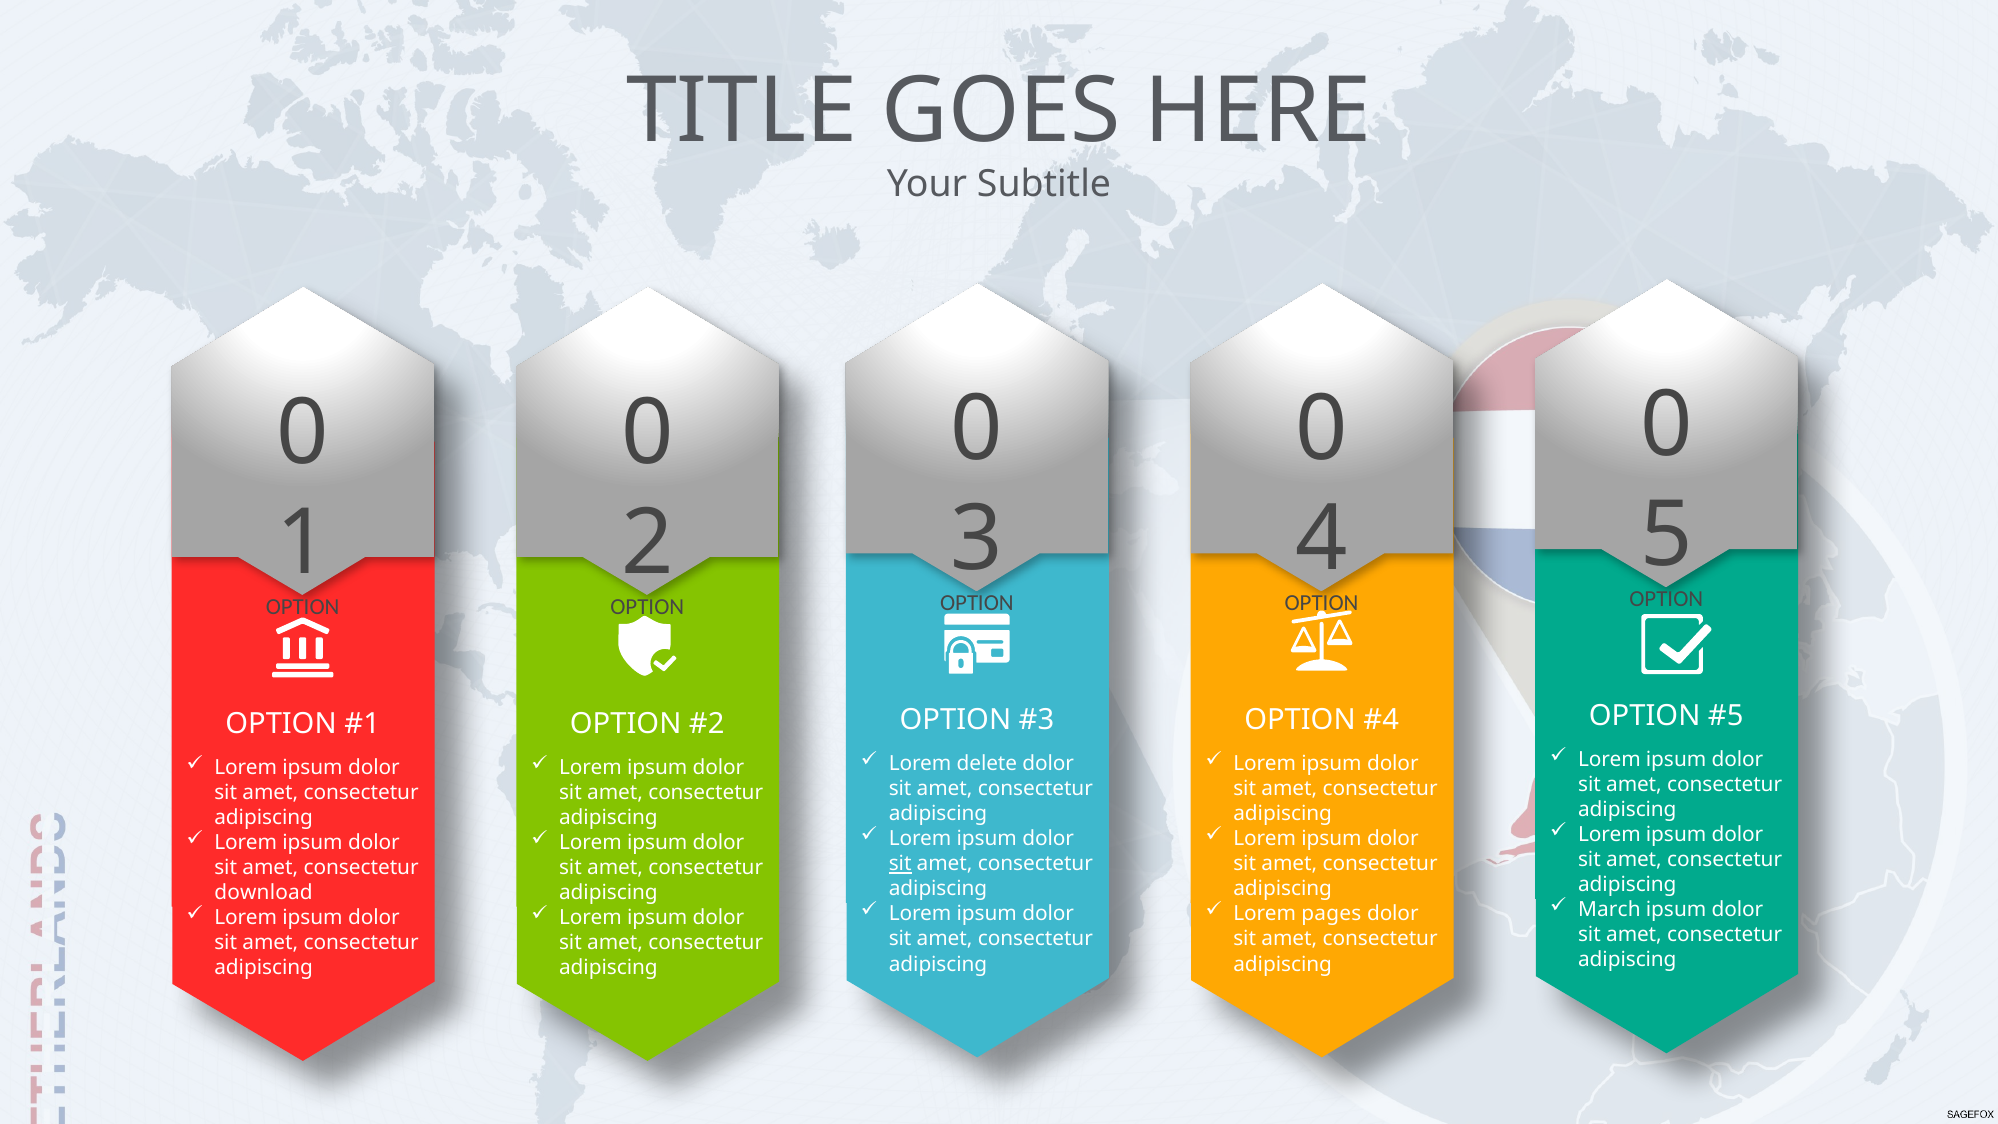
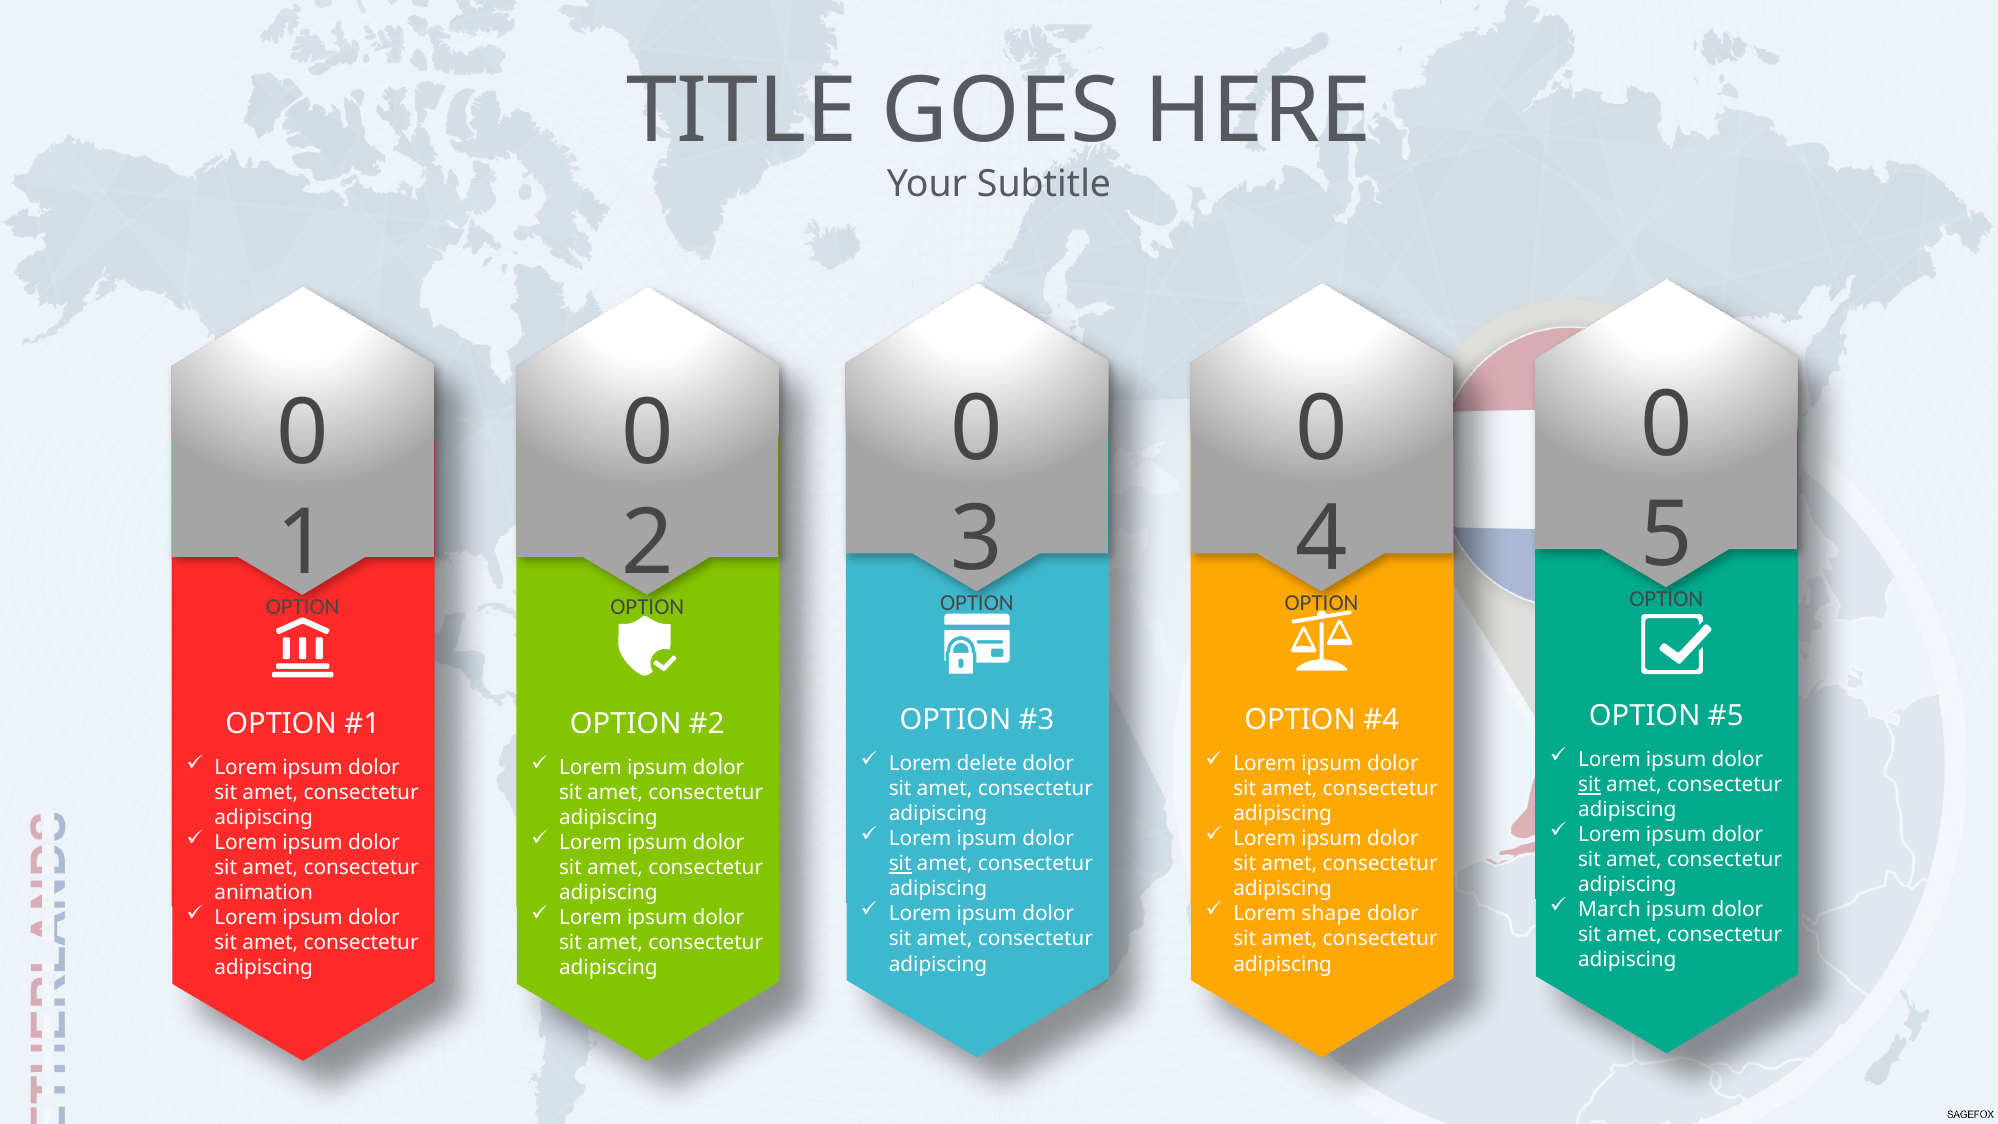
sit underline: none -> present (1589, 785)
download: download -> animation (264, 893)
pages: pages -> shape (1331, 914)
